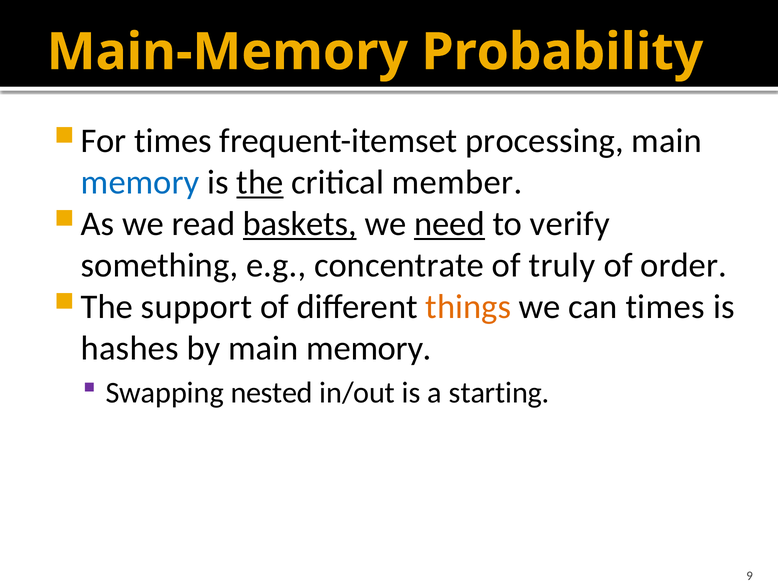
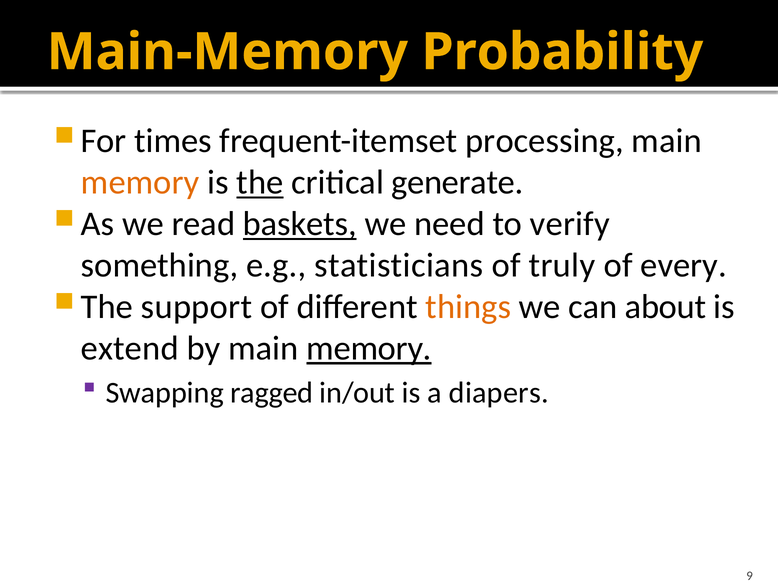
memory colour: blue -> orange (140, 183)
member: member -> generate (457, 183)
need underline: present -> none (449, 224)
concentrate: concentrate -> statisticians (399, 266)
order: order -> every (684, 266)
can times: times -> about (666, 307)
hashes: hashes -> extend (130, 349)
memory underline: none -> present (369, 349)
nested: nested -> ragged (272, 393)
starting: starting -> diapers (499, 393)
